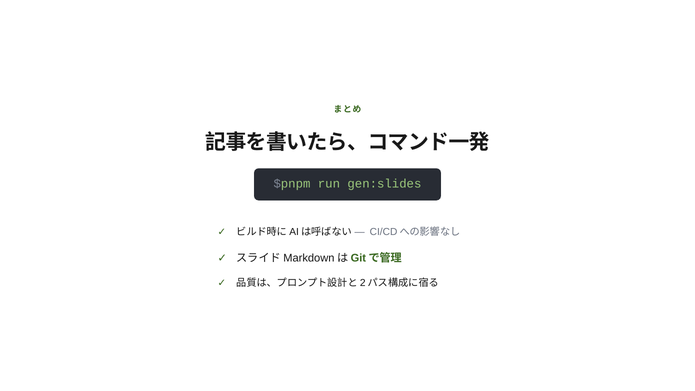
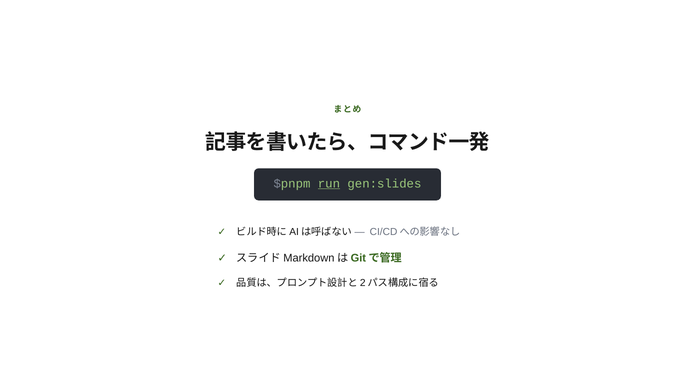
run underline: none -> present (329, 183)
